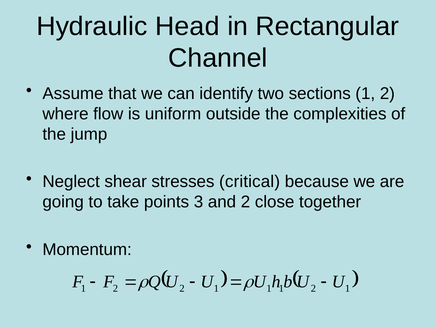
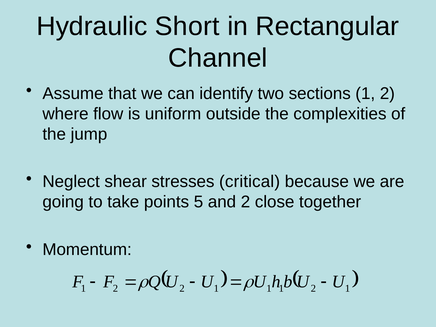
Head: Head -> Short (187, 26)
3: 3 -> 5 (198, 202)
